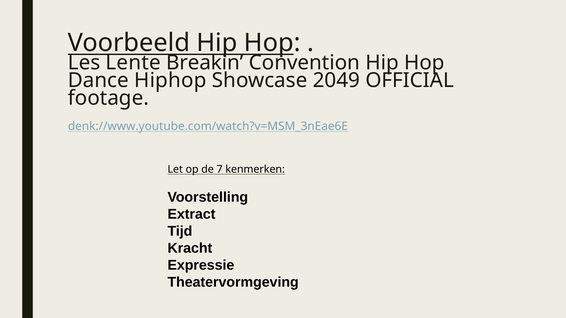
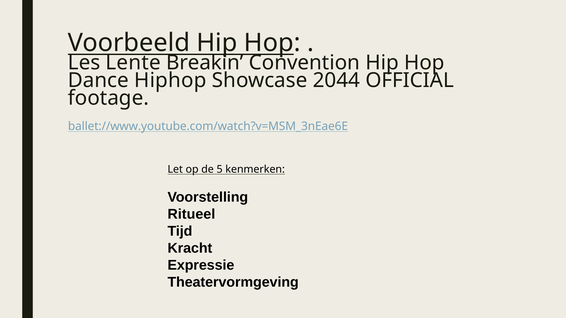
2049: 2049 -> 2044 (336, 81)
denk://www.youtube.com/watch?v=MSM_3nEae6E: denk://www.youtube.com/watch?v=MSM_3nEae6E -> ballet://www.youtube.com/watch?v=MSM_3nEae6E (208, 126)
7: 7 -> 5 (220, 170)
Extract: Extract -> Ritueel (191, 214)
